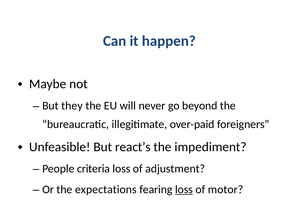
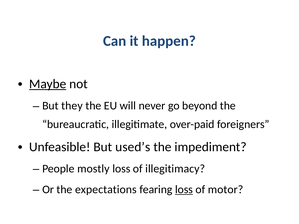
Maybe underline: none -> present (48, 84)
react’s: react’s -> used’s (133, 147)
criteria: criteria -> mostly (93, 169)
adjustment: adjustment -> illegitimacy (175, 169)
